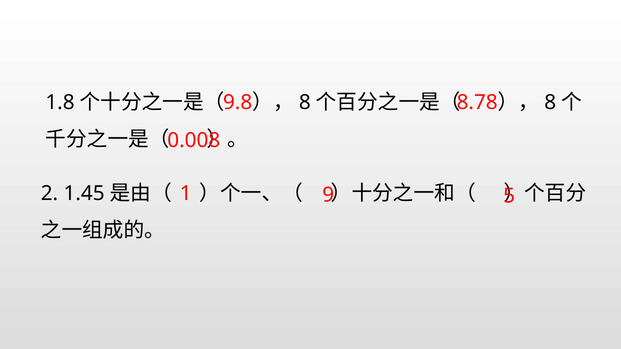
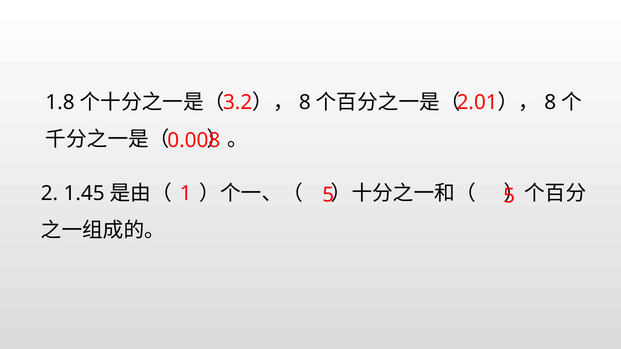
8.78: 8.78 -> 2.01 (477, 102)
9.8: 9.8 -> 3.2 (238, 102)
1 9: 9 -> 5 (328, 195)
